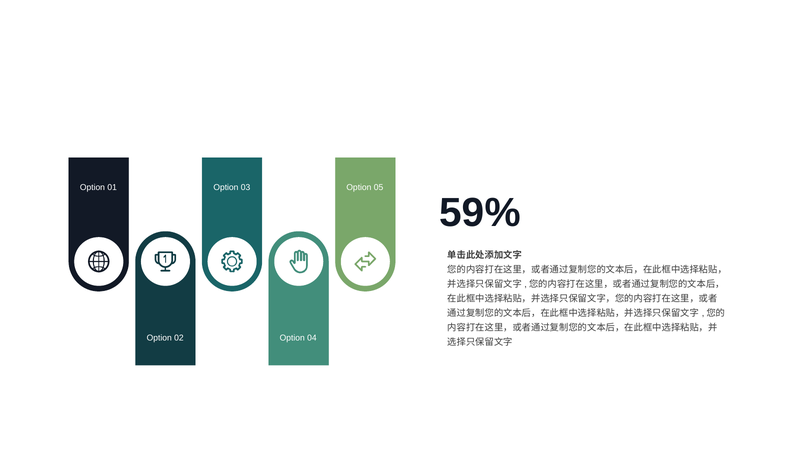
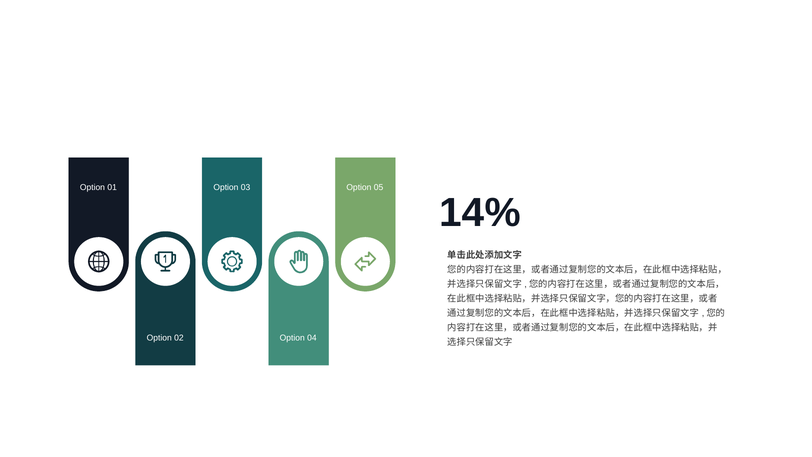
59%: 59% -> 14% (480, 213)
